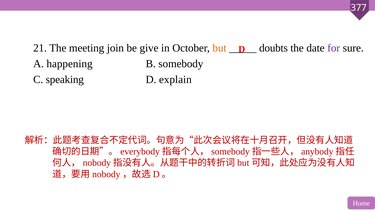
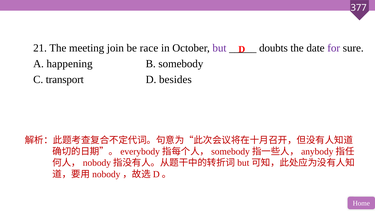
give: give -> race (149, 48)
but colour: orange -> purple (219, 48)
speaking: speaking -> transport (65, 80)
explain: explain -> besides (175, 80)
